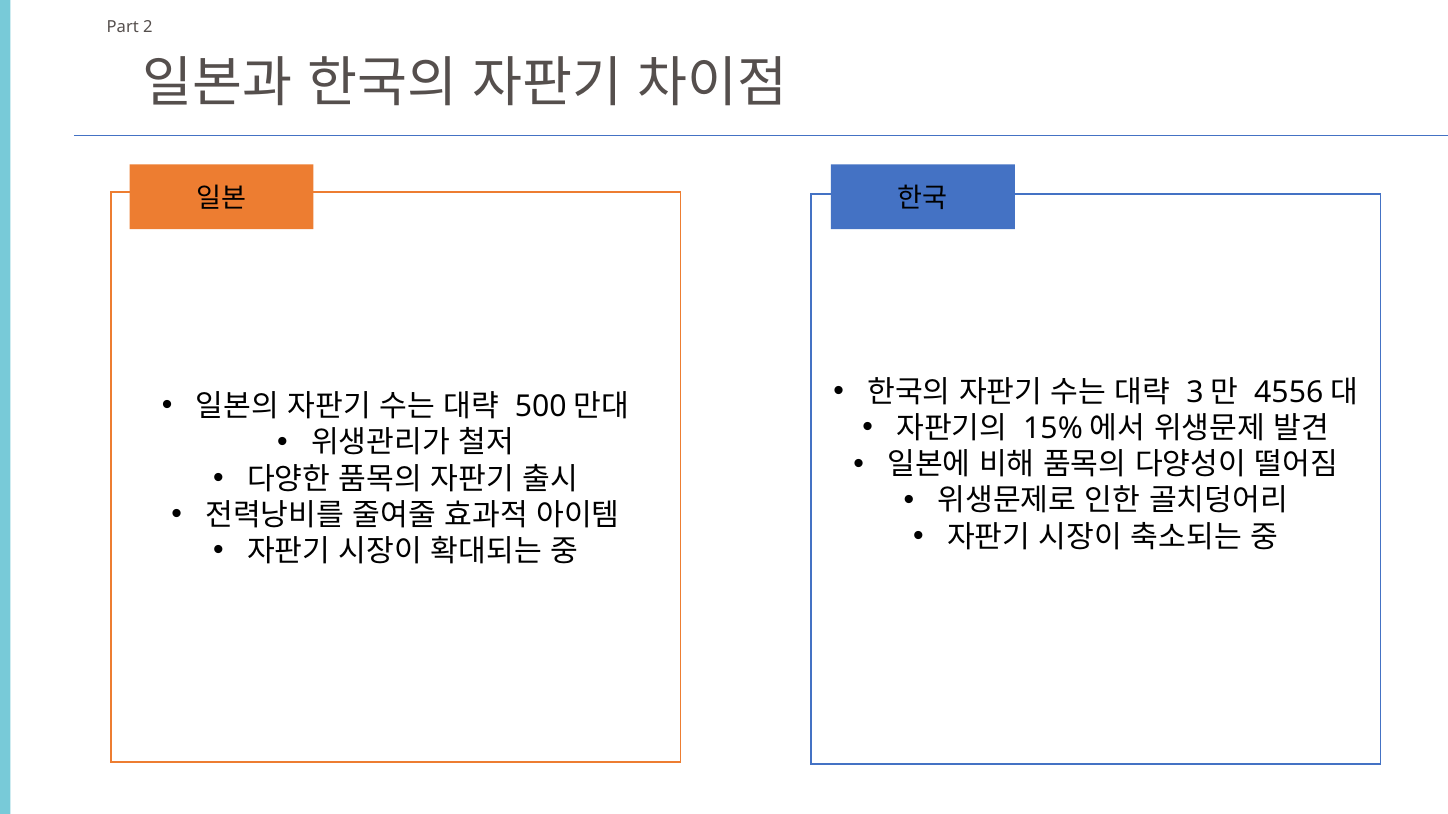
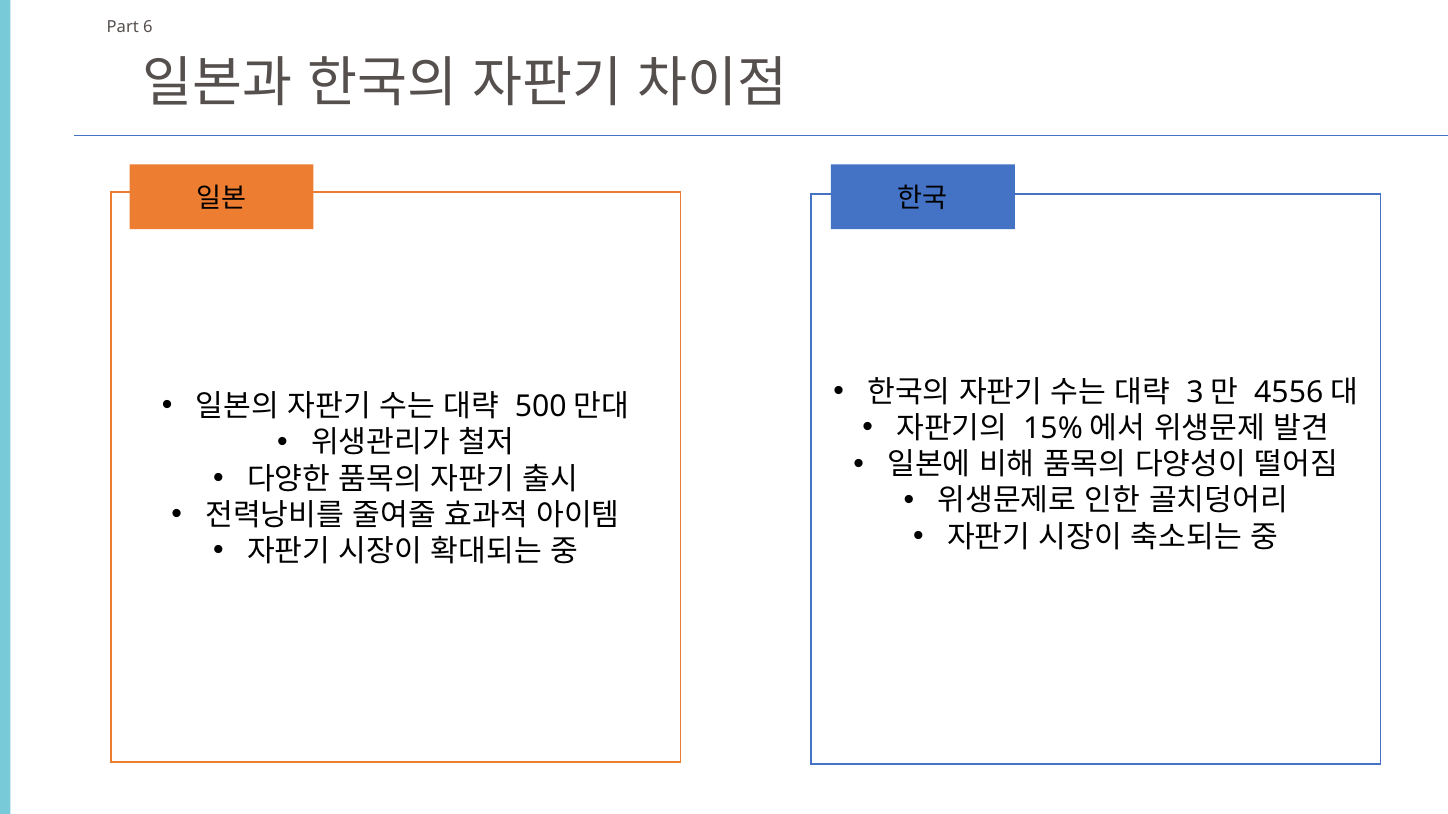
2: 2 -> 6 (148, 27)
